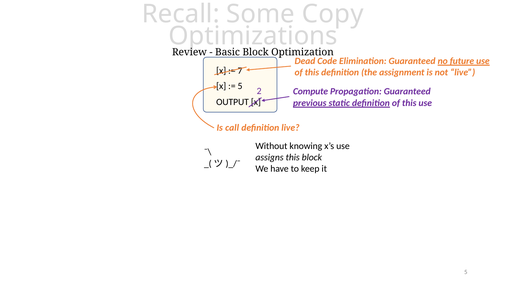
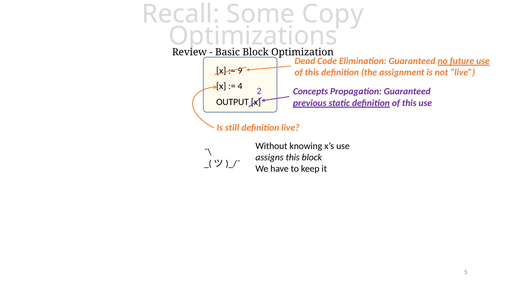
7: 7 -> 9 (240, 71)
5: 5 -> 4 (240, 86)
Compute: Compute -> Concepts (311, 91)
call: call -> still (232, 128)
